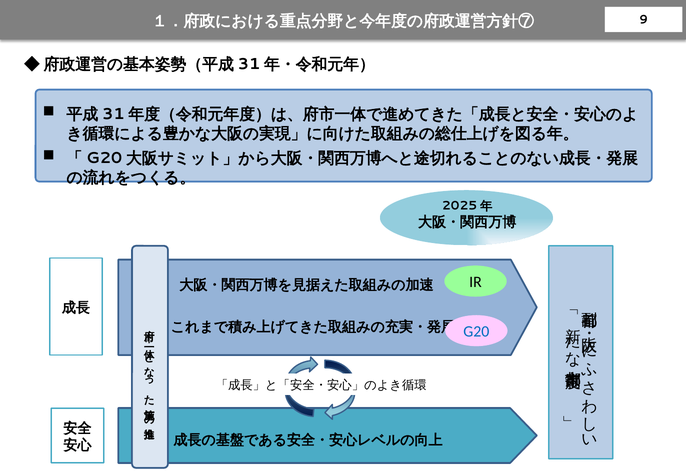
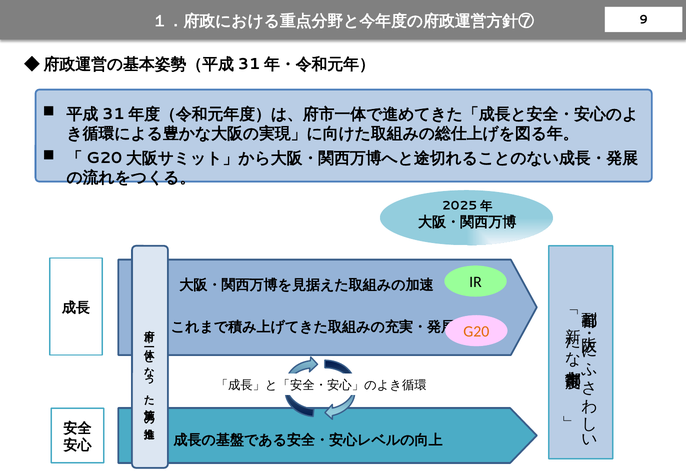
G20 colour: blue -> orange (476, 332)
